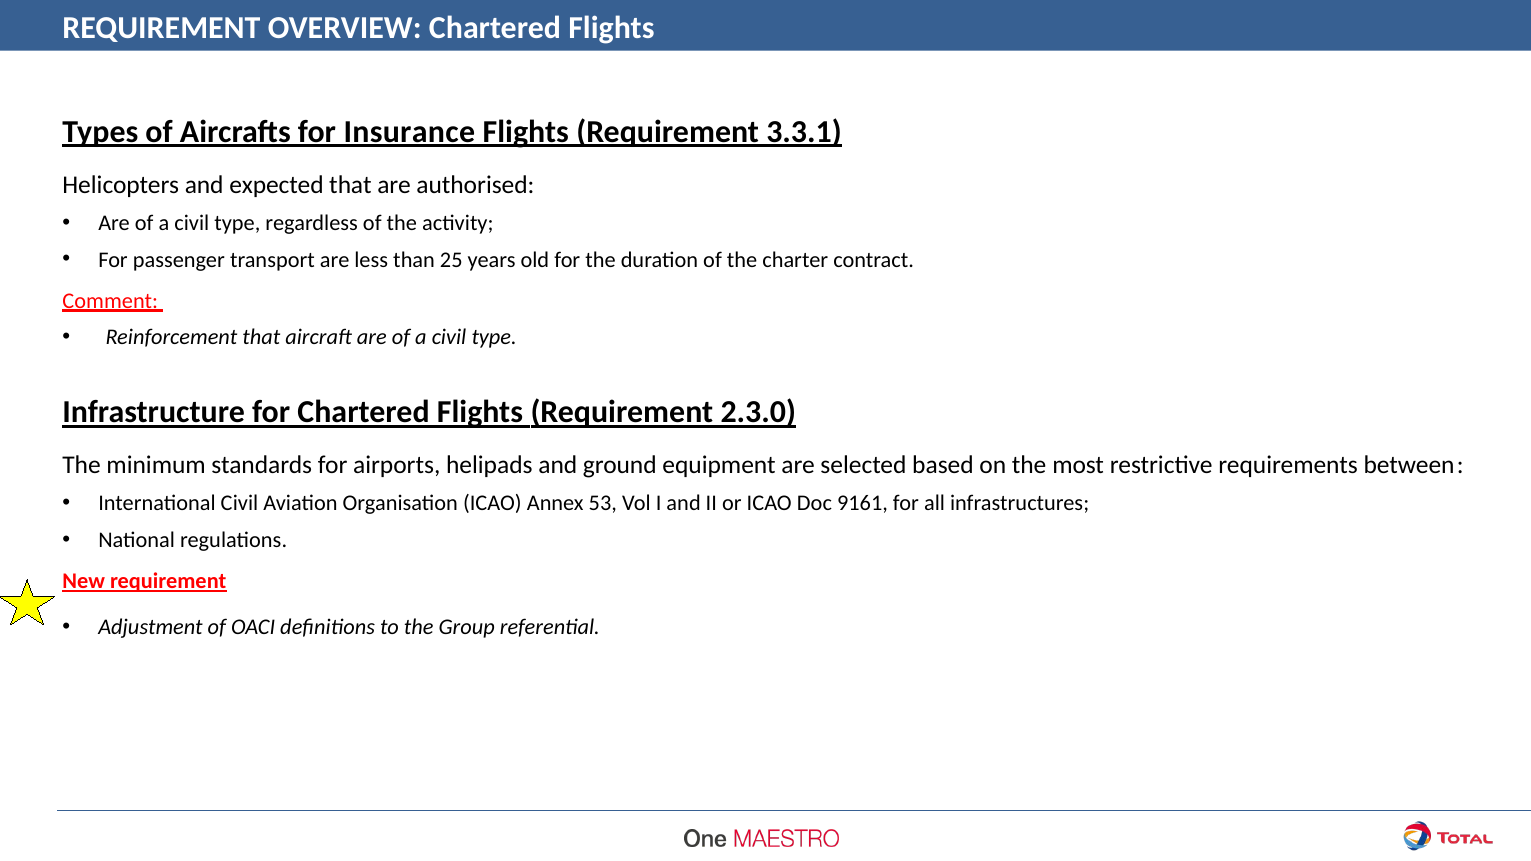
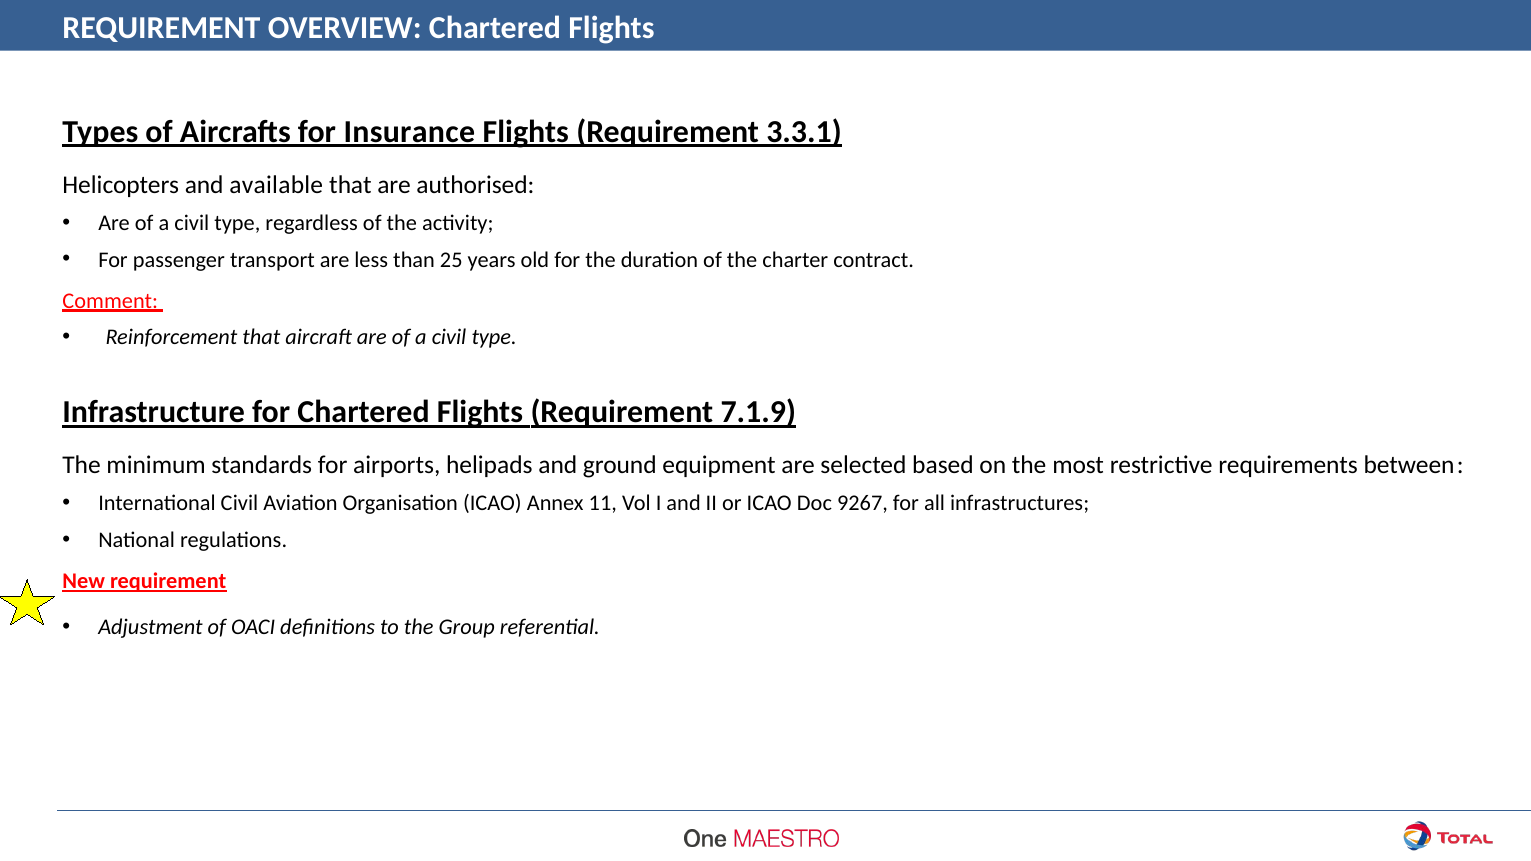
expected: expected -> available (276, 185)
2.3.0: 2.3.0 -> 7.1.9 (758, 412)
53: 53 -> 11 (603, 504)
9161: 9161 -> 9267 (862, 504)
